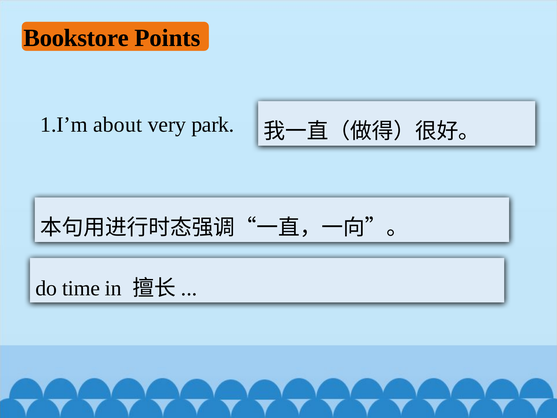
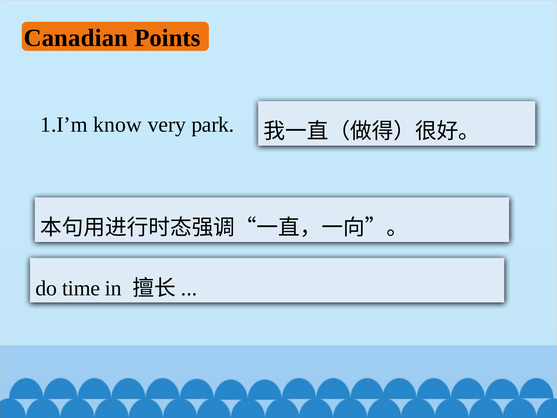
Bookstore: Bookstore -> Canadian (76, 38)
about: about -> know (118, 125)
